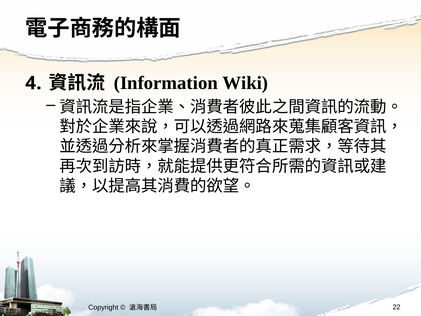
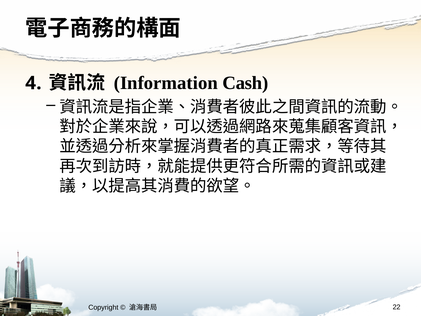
Wiki: Wiki -> Cash (245, 83)
